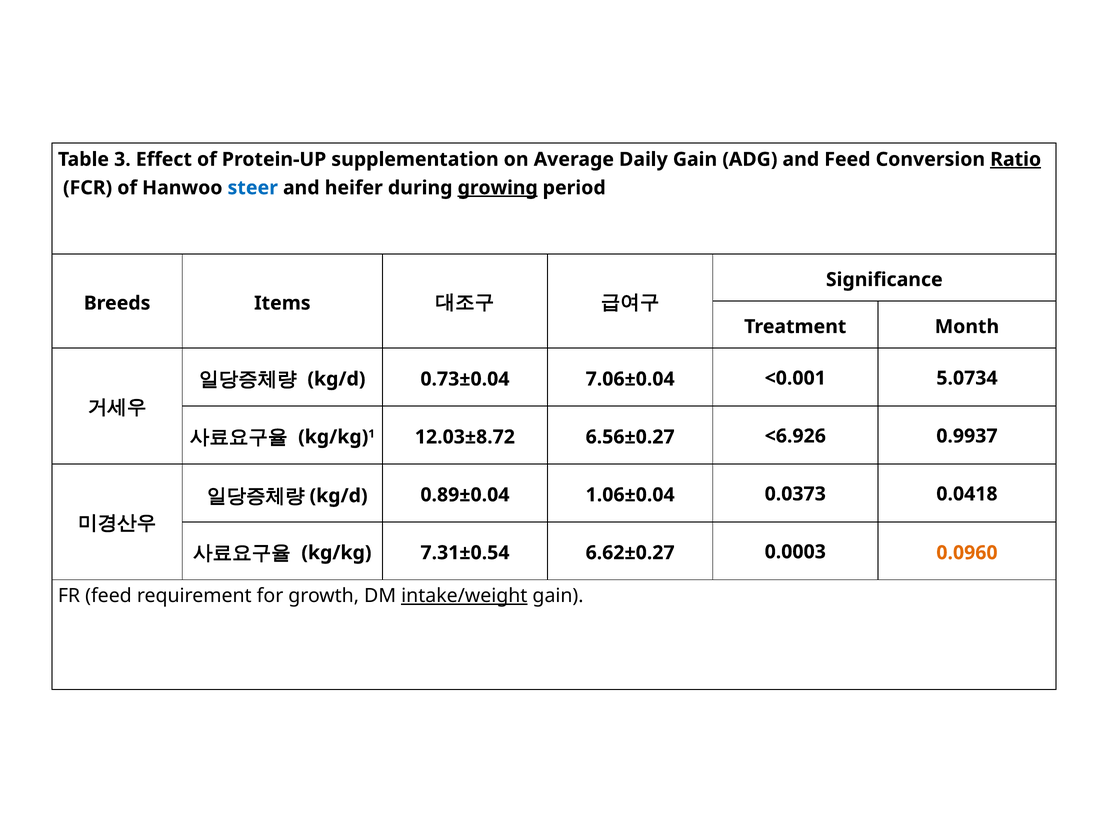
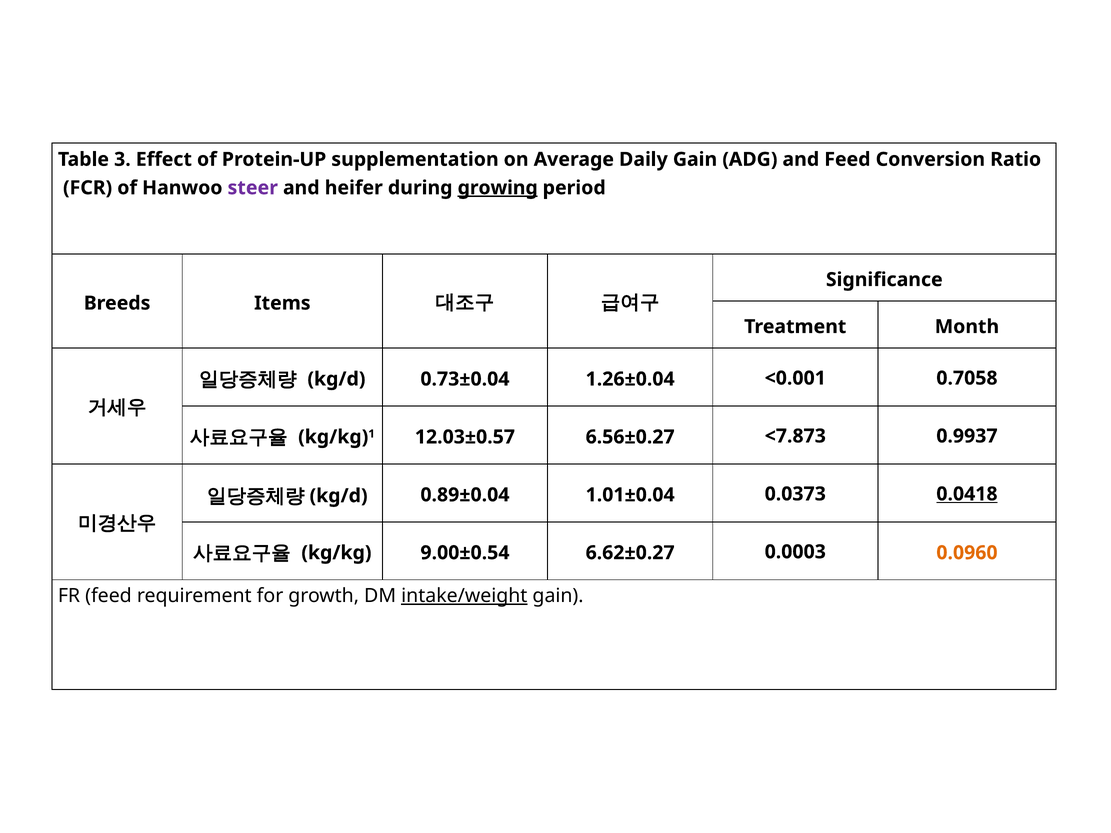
Ratio underline: present -> none (1016, 159)
steer colour: blue -> purple (253, 188)
7.06±0.04: 7.06±0.04 -> 1.26±0.04 (630, 379)
5.0734: 5.0734 -> 0.7058 (967, 378)
12.03±8.72: 12.03±8.72 -> 12.03±0.57 (465, 437)
<6.926: <6.926 -> <7.873 (795, 436)
1.06±0.04: 1.06±0.04 -> 1.01±0.04 (630, 495)
0.0418 underline: none -> present (967, 494)
7.31±0.54: 7.31±0.54 -> 9.00±0.54 (465, 553)
